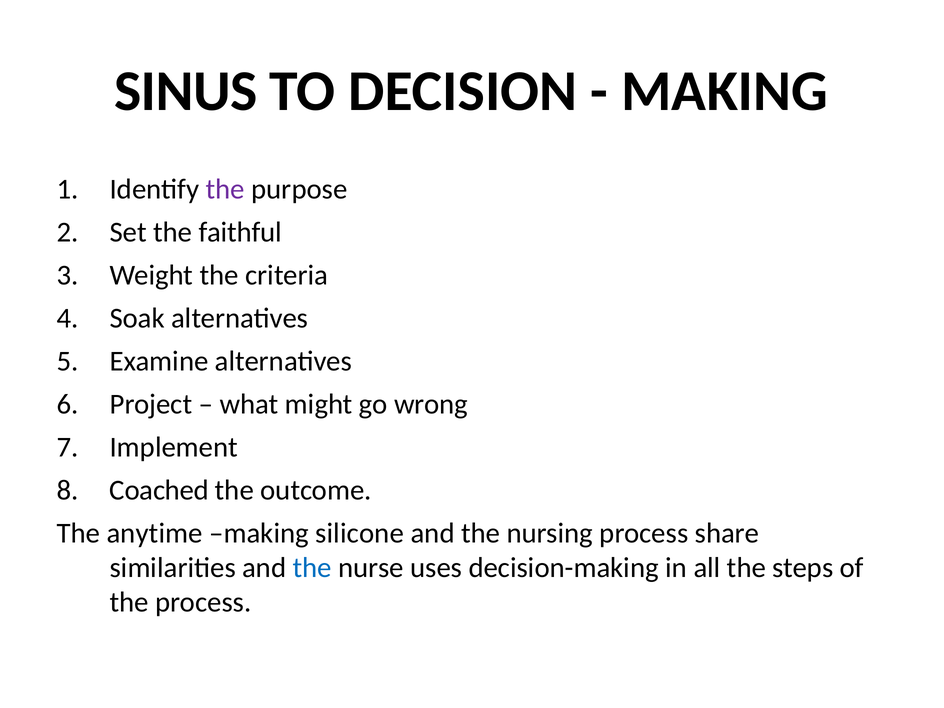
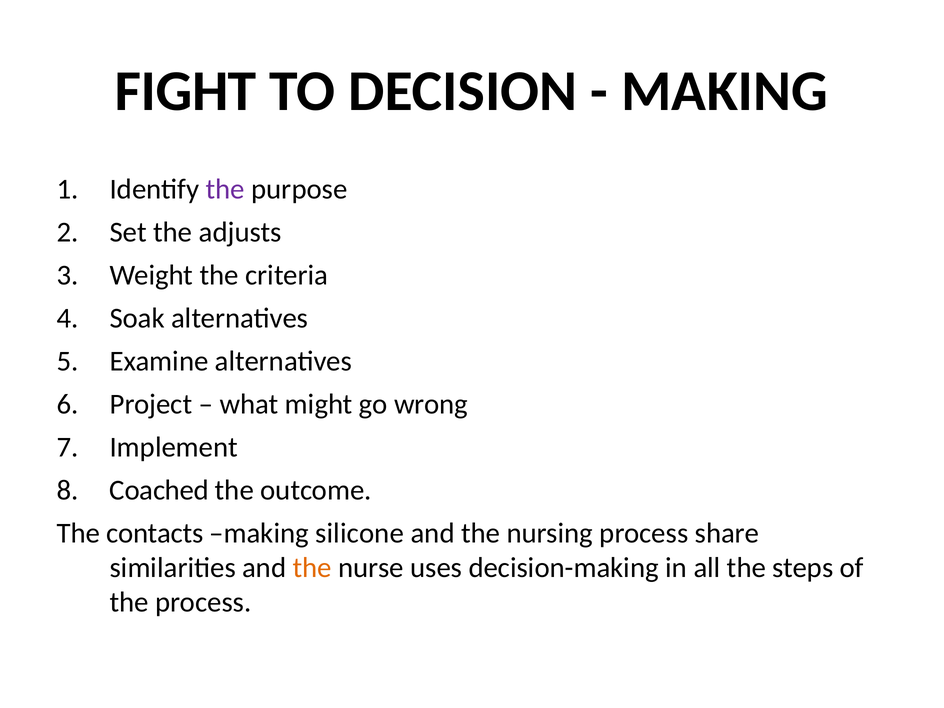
SINUS: SINUS -> FIGHT (186, 91)
faithful: faithful -> adjusts (240, 232)
anytime: anytime -> contacts (155, 533)
the colour: blue -> orange (312, 568)
